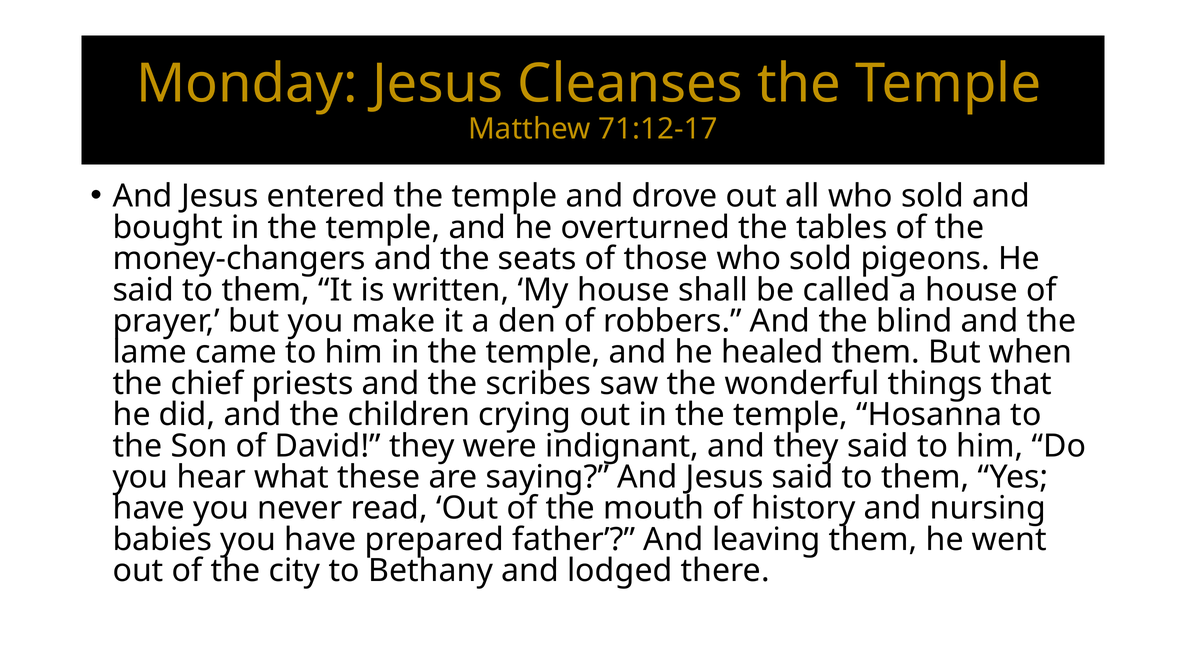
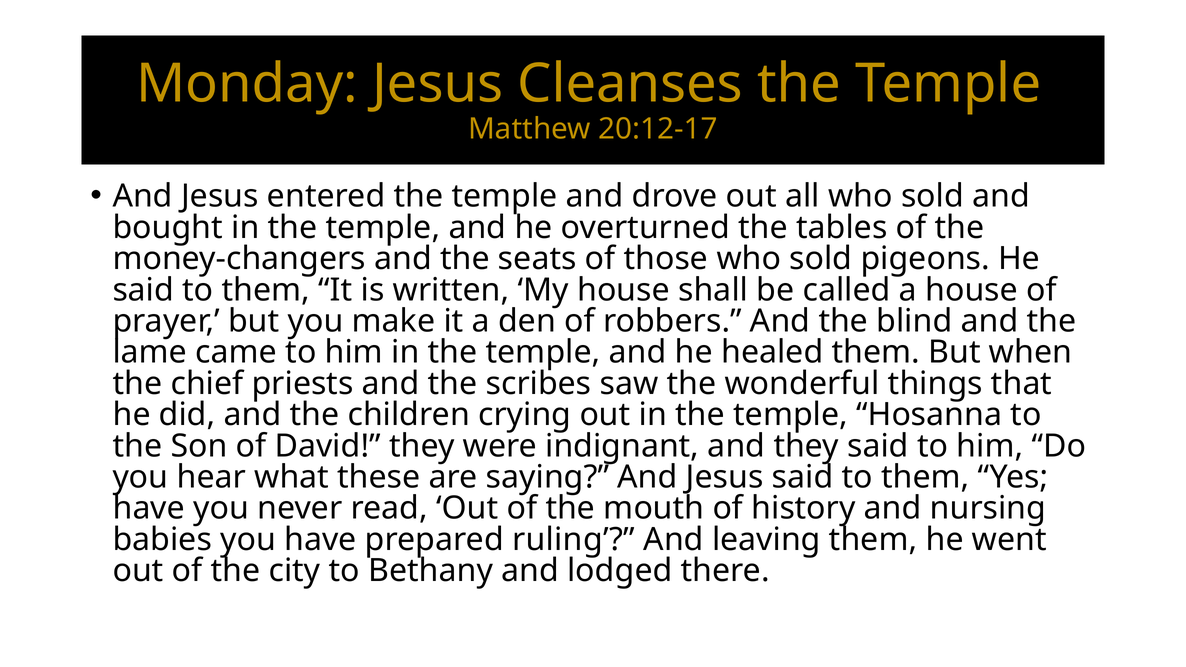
71:12-17: 71:12-17 -> 20:12-17 (658, 129)
father: father -> ruling (573, 540)
